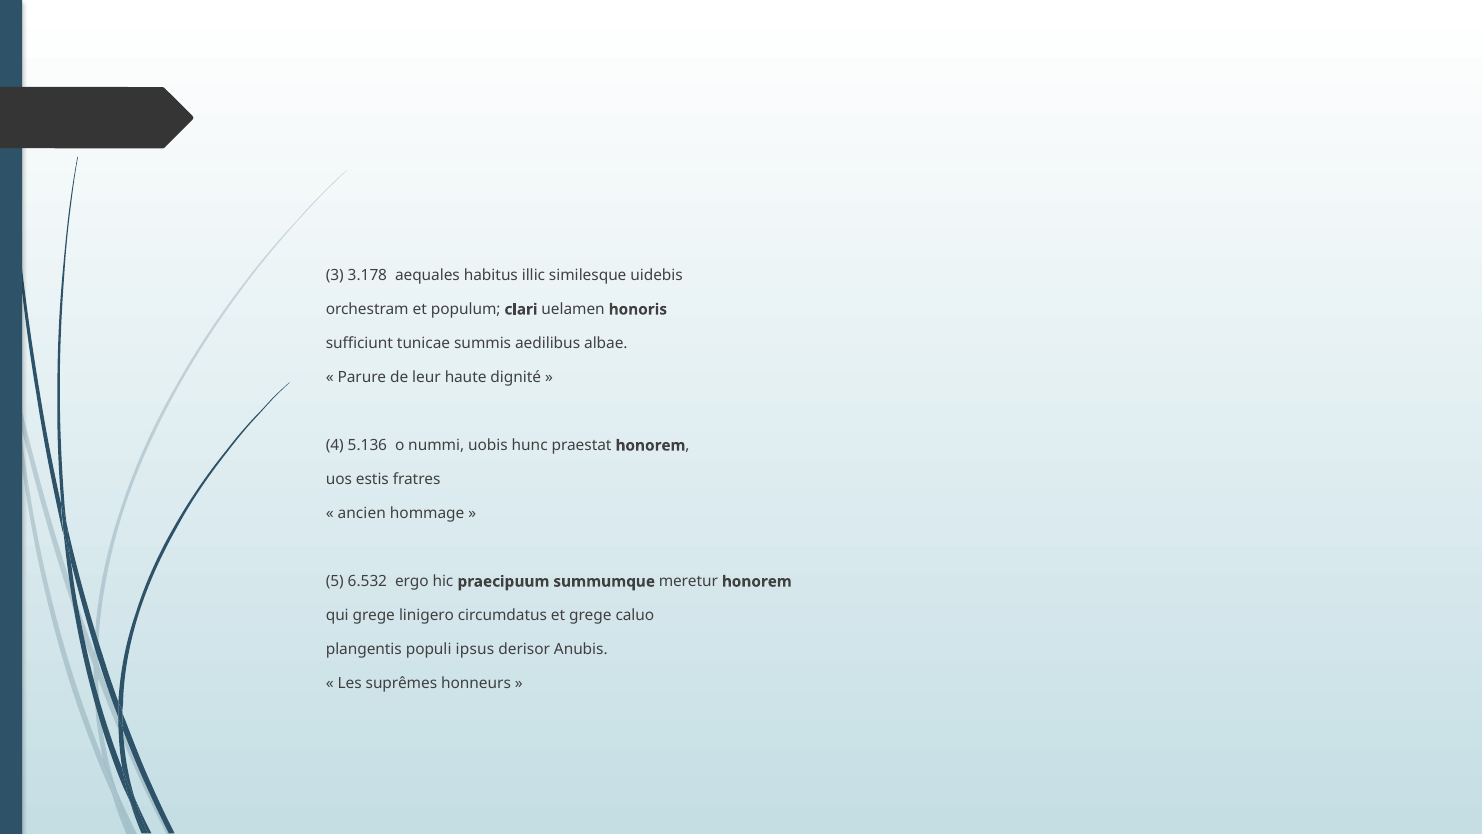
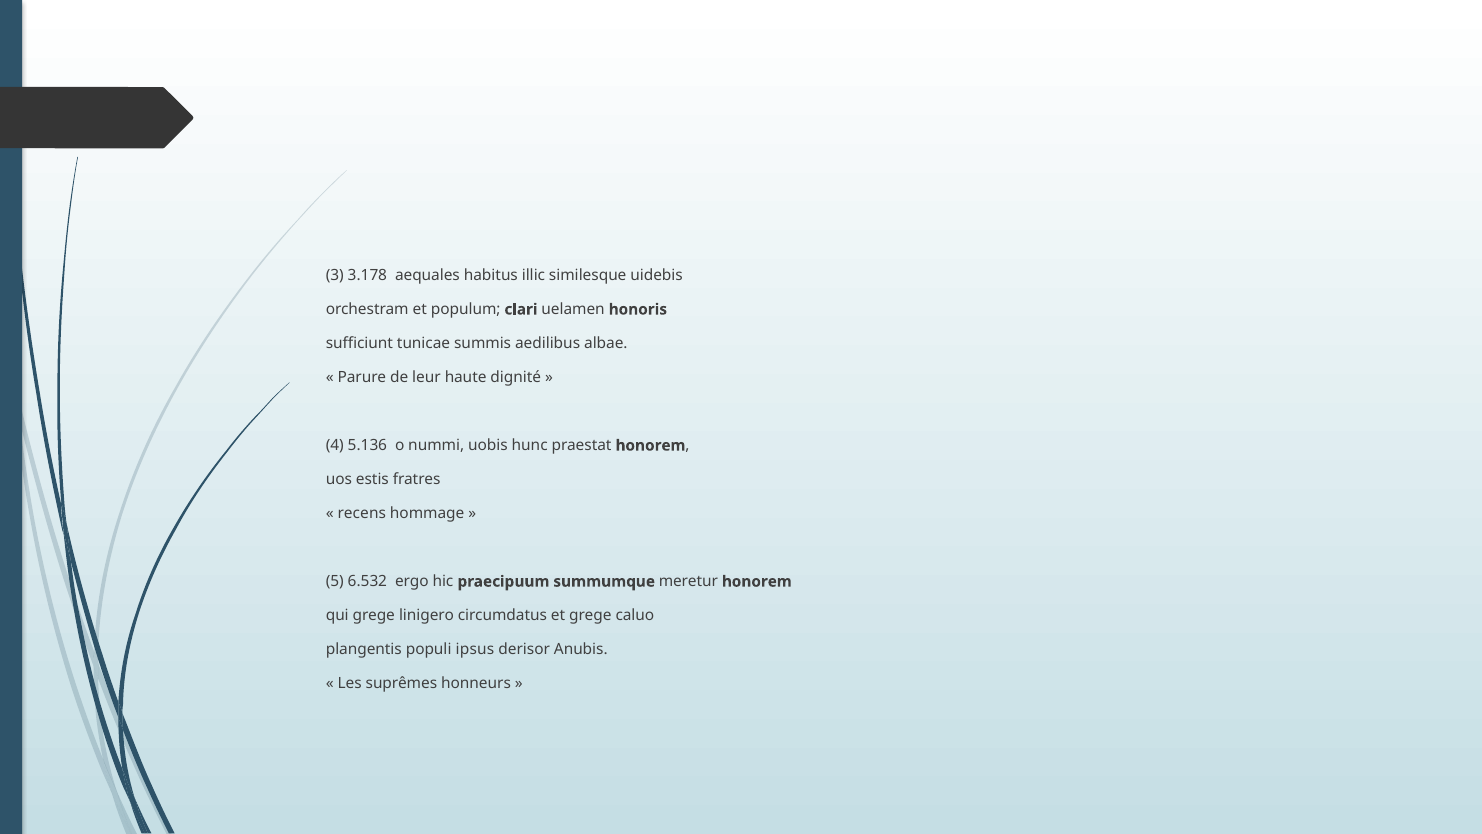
ancien: ancien -> recens (362, 513)
